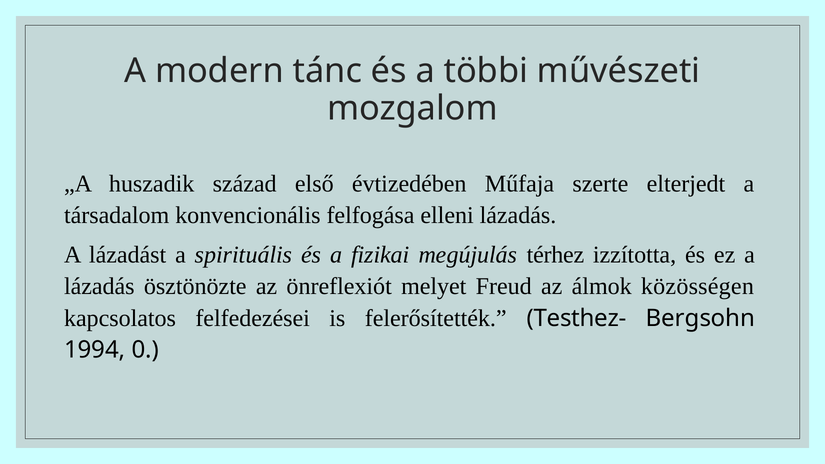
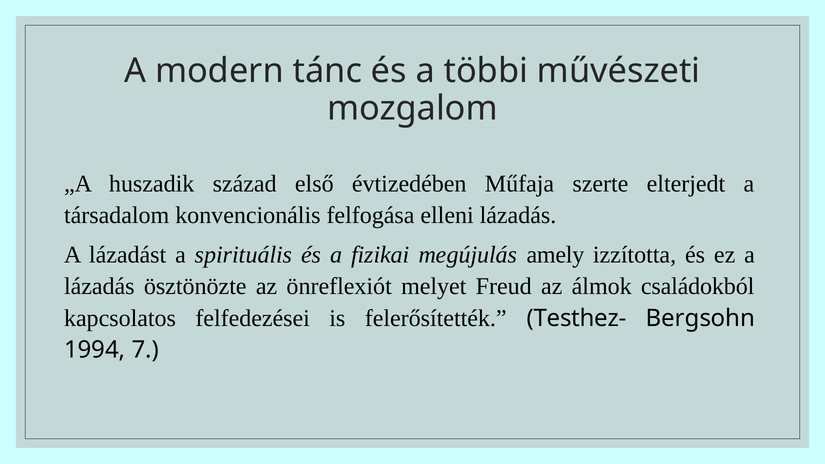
térhez: térhez -> amely (555, 255)
közösségen: közösségen -> családokból (698, 287)
0: 0 -> 7 (145, 350)
